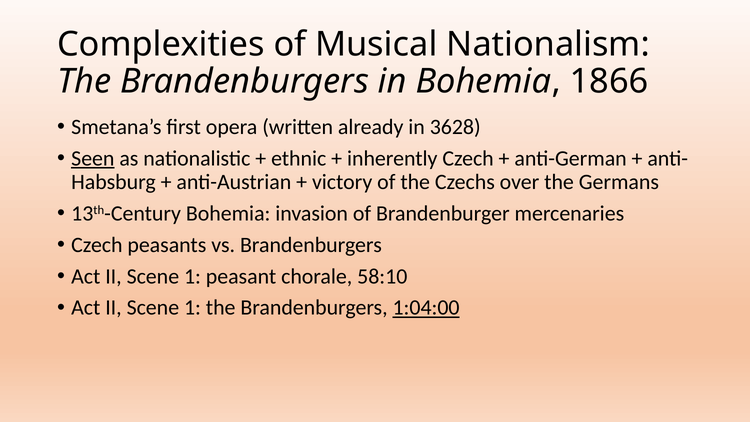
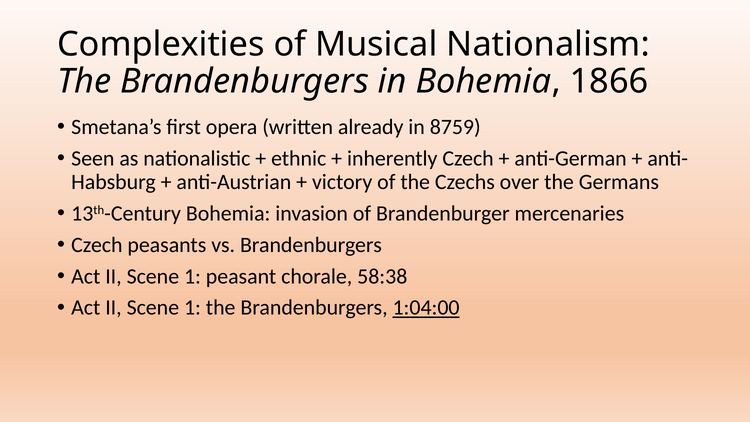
3628: 3628 -> 8759 (455, 127)
Seen underline: present -> none (93, 158)
58:10: 58:10 -> 58:38 (382, 276)
